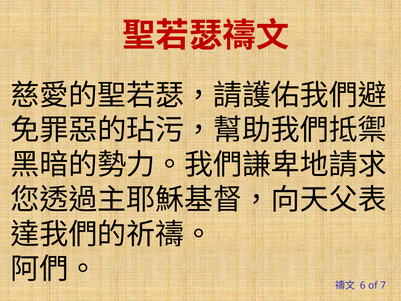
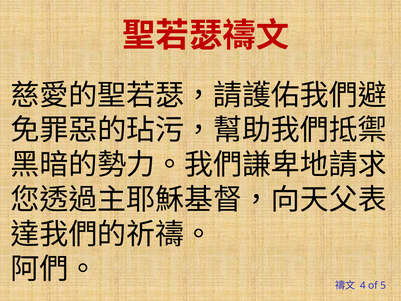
6: 6 -> 4 (363, 285)
7: 7 -> 5 (383, 285)
